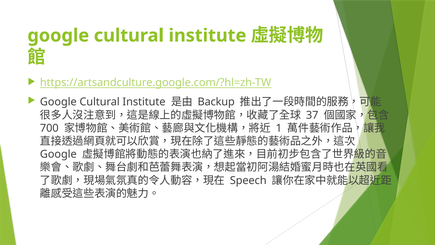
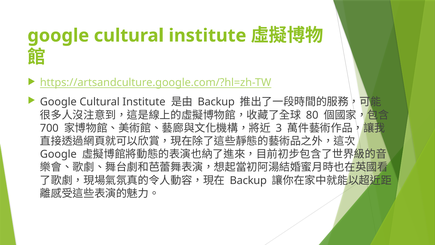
37: 37 -> 80 (312, 115)
1: 1 -> 3 (279, 128)
Speech: Speech -> Backup (248, 180)
